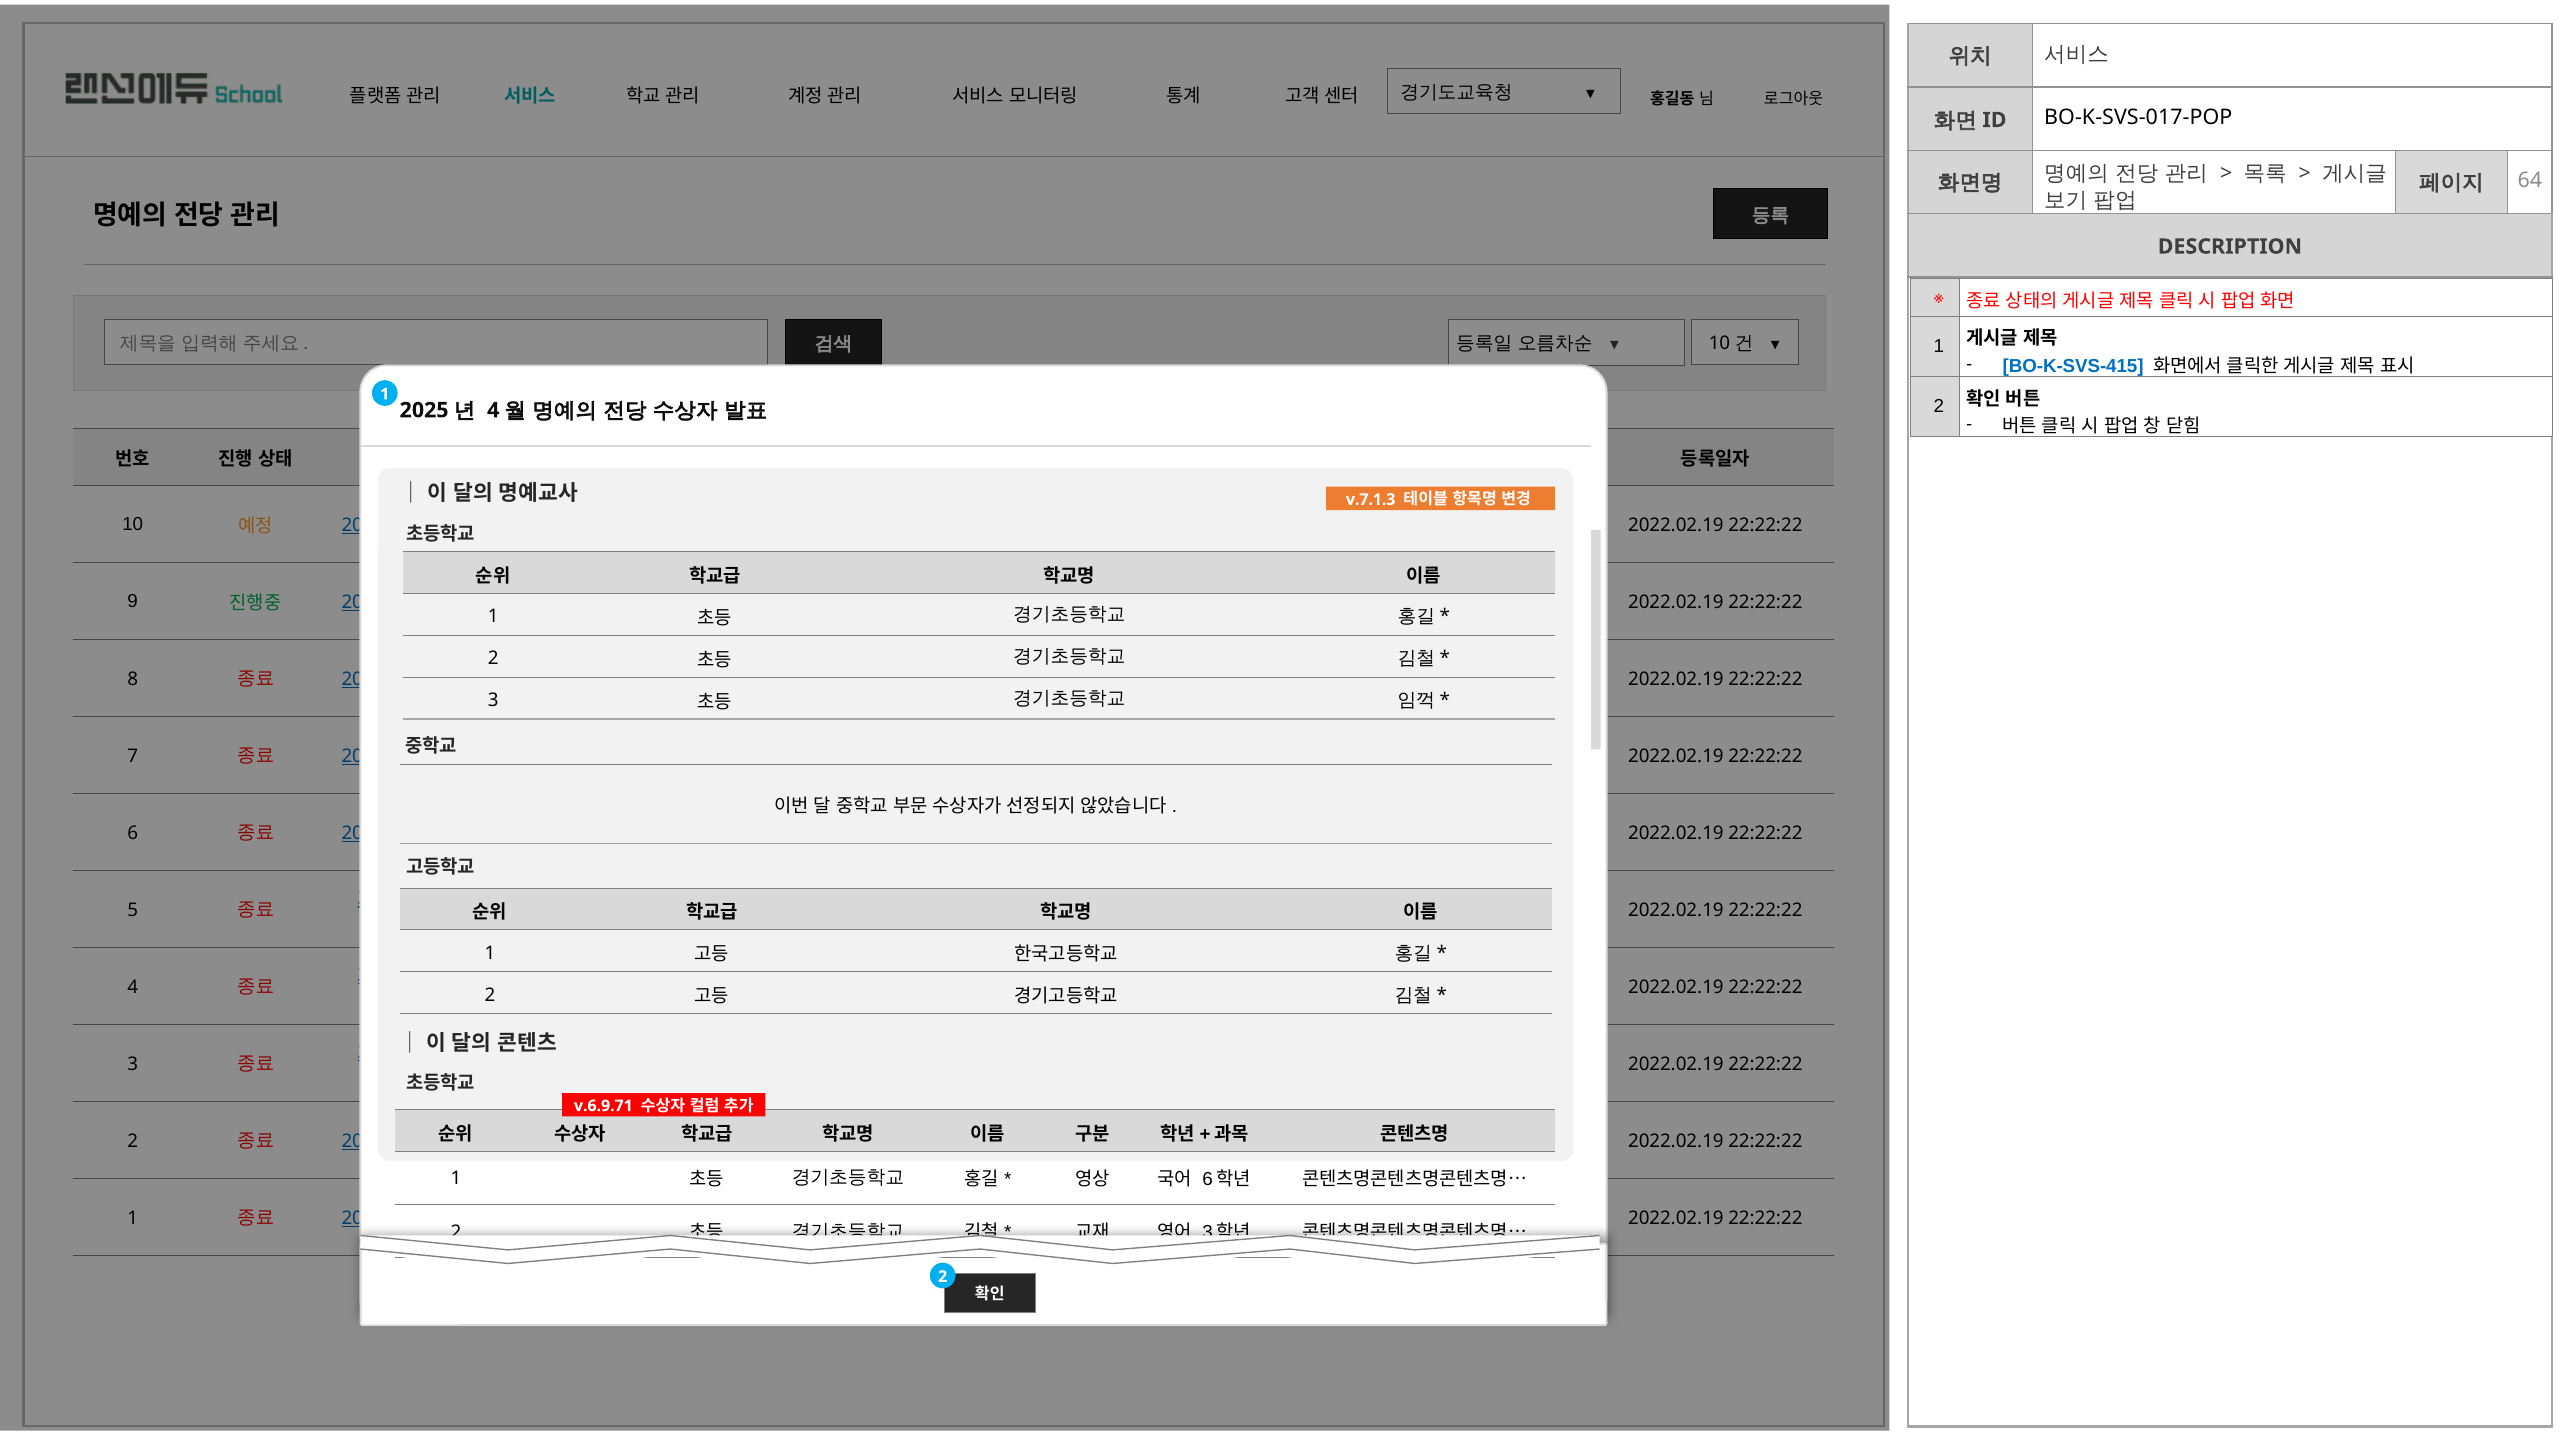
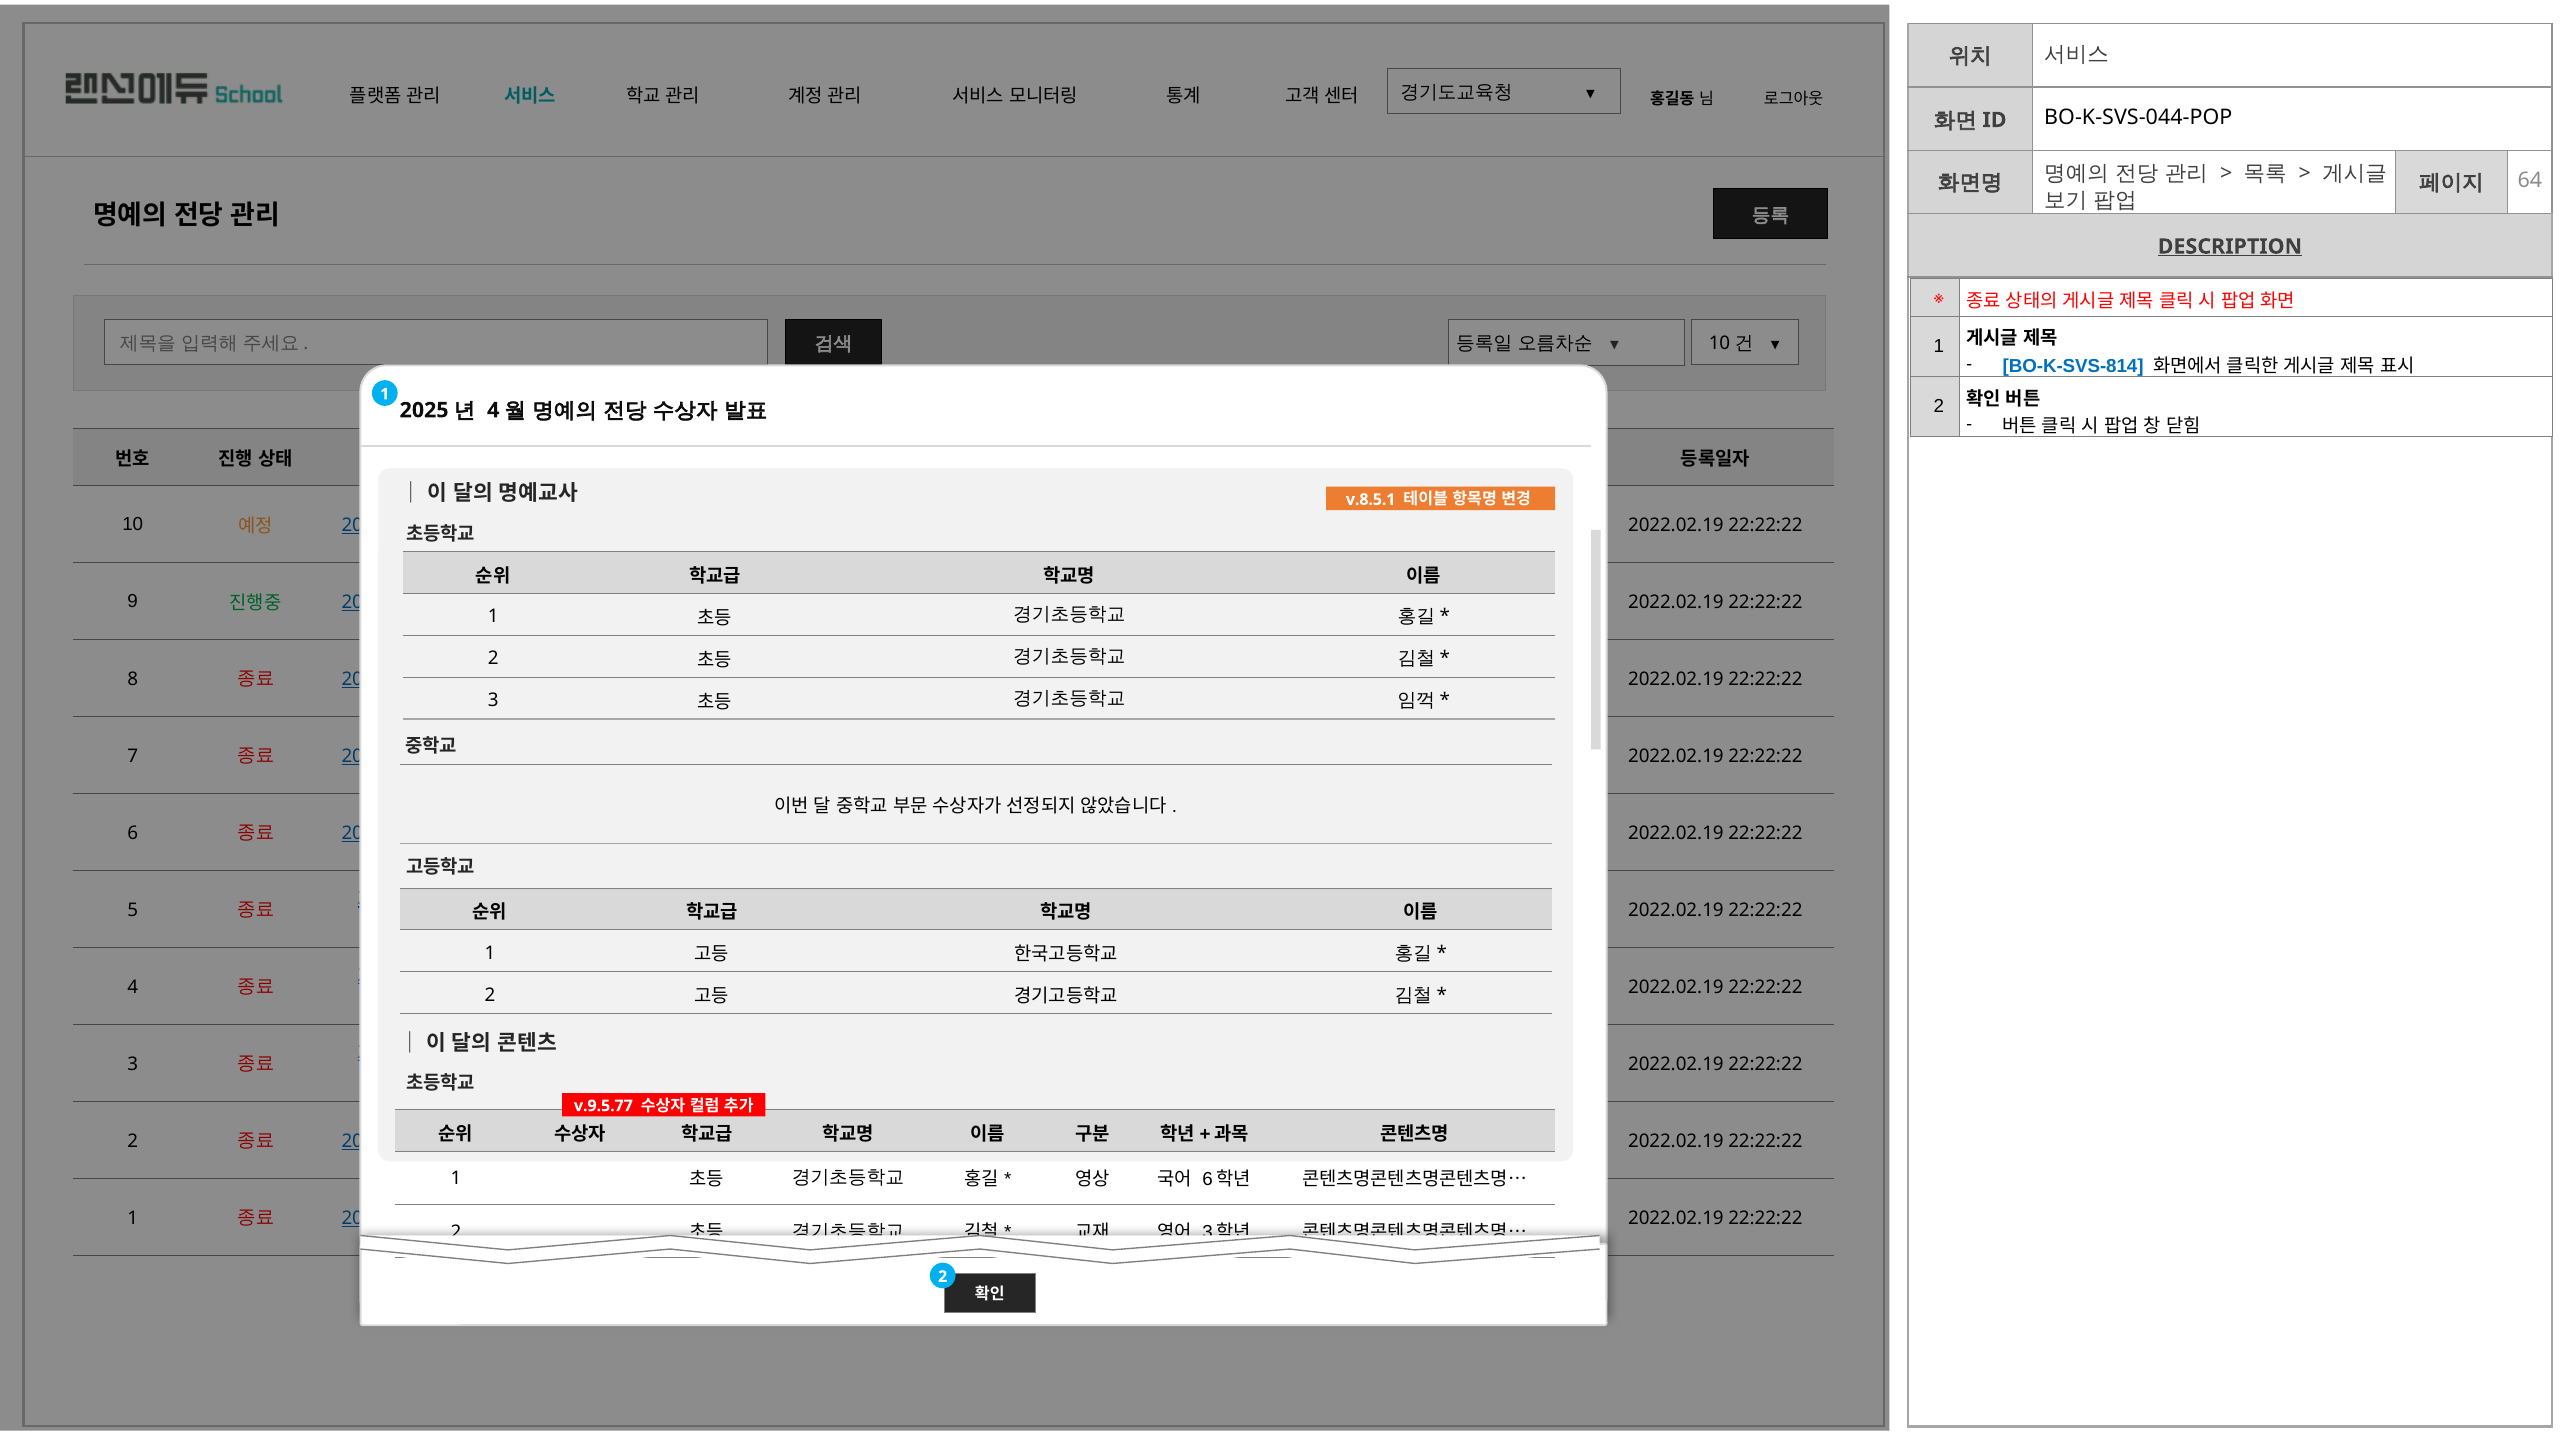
BO-K-SVS-017-POP: BO-K-SVS-017-POP -> BO-K-SVS-044-POP (2138, 118)
DESCRIPTION underline: none -> present (2230, 247)
BO-K-SVS-415: BO-K-SVS-415 -> BO-K-SVS-814 (2073, 366)
v.7.1.3: v.7.1.3 -> v.8.5.1 (1371, 500)
v.6.9.71: v.6.9.71 -> v.9.5.77 (603, 1106)
